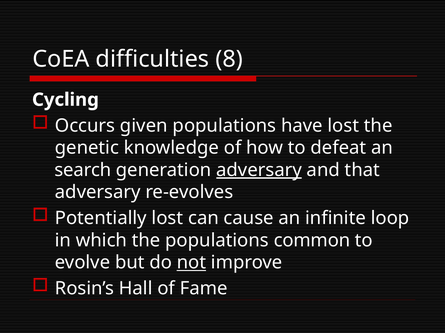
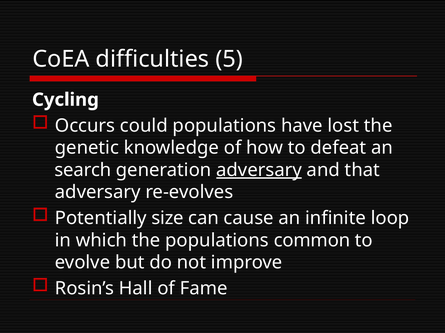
8: 8 -> 5 (229, 59)
given: given -> could (144, 126)
Potentially lost: lost -> size (168, 219)
not underline: present -> none (191, 263)
